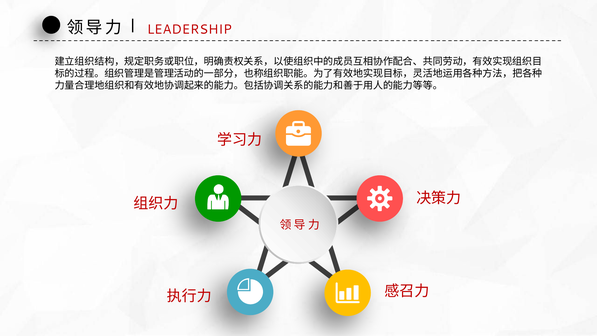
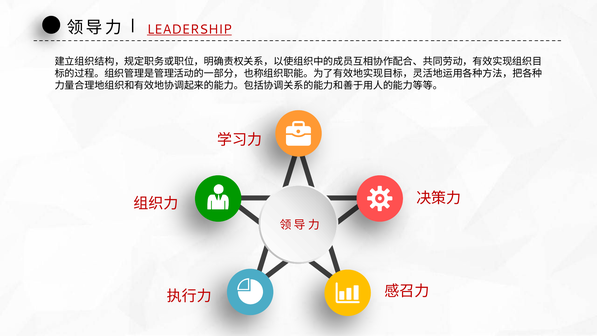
LEADERSHIP underline: none -> present (189, 29)
